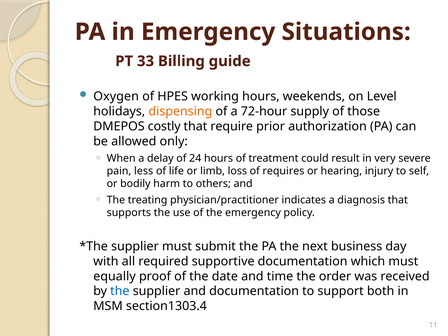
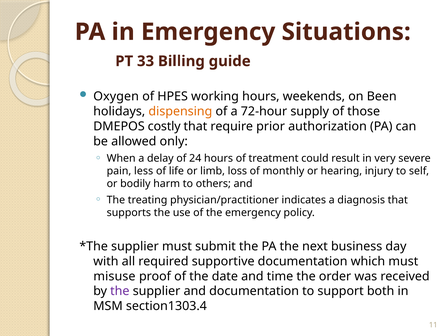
Level: Level -> Been (382, 96)
requires: requires -> monthly (283, 171)
equally: equally -> misuse (114, 276)
the colour: blue -> purple (120, 291)
